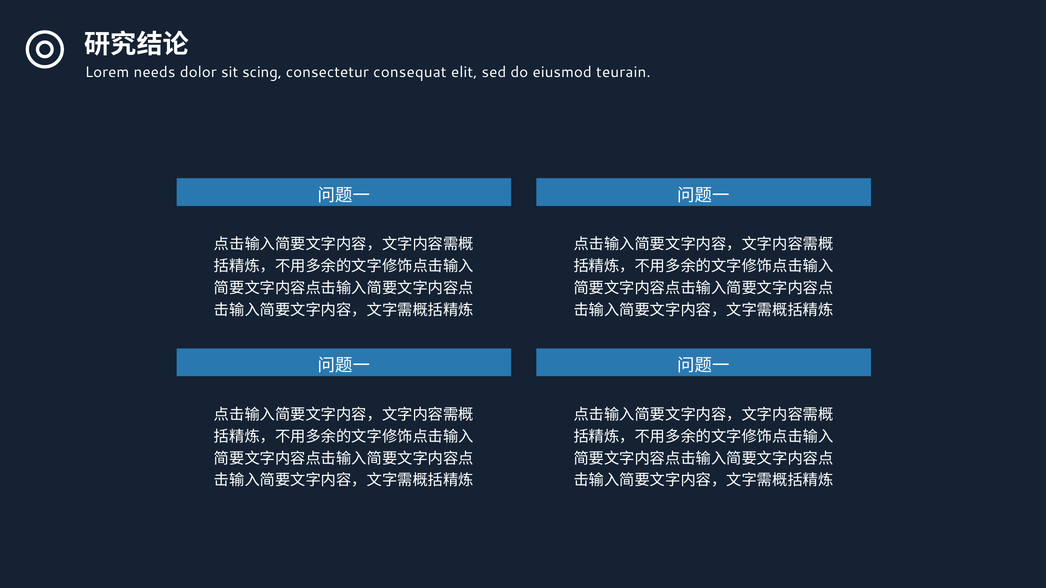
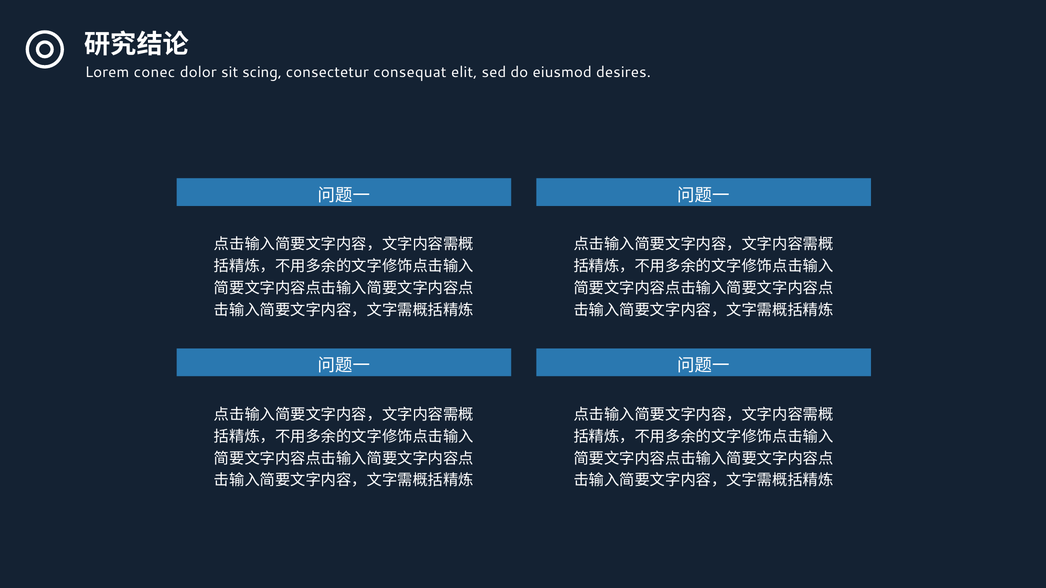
needs: needs -> conec (154, 72)
teurain: teurain -> desires (623, 72)
